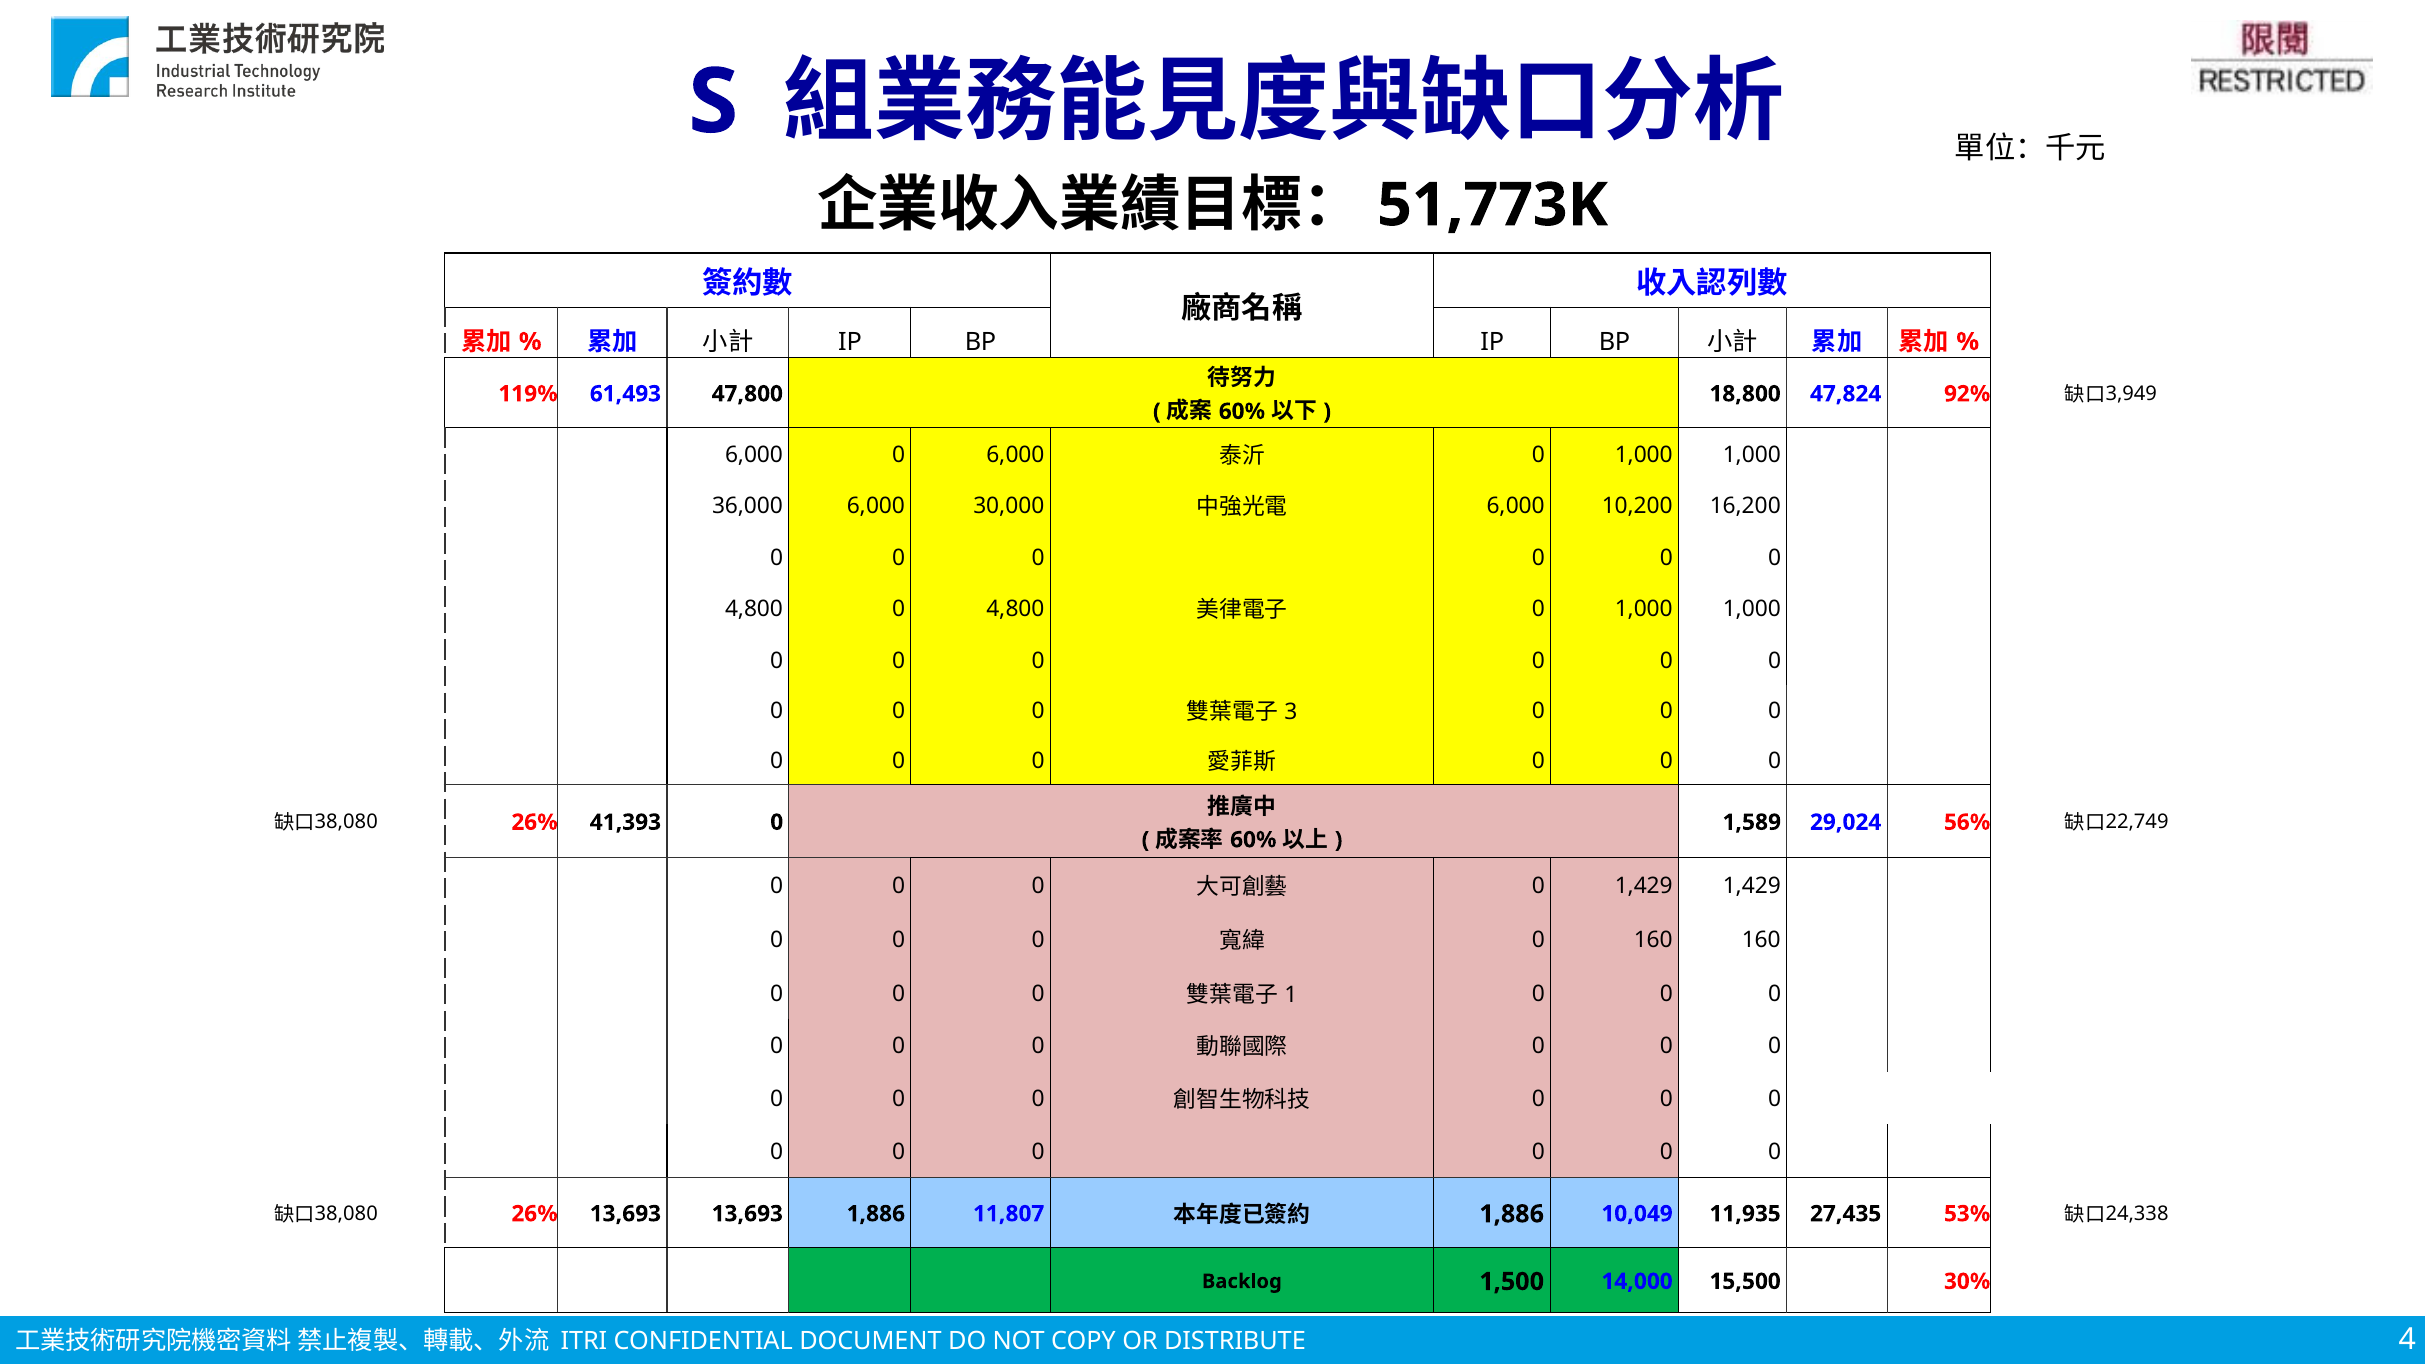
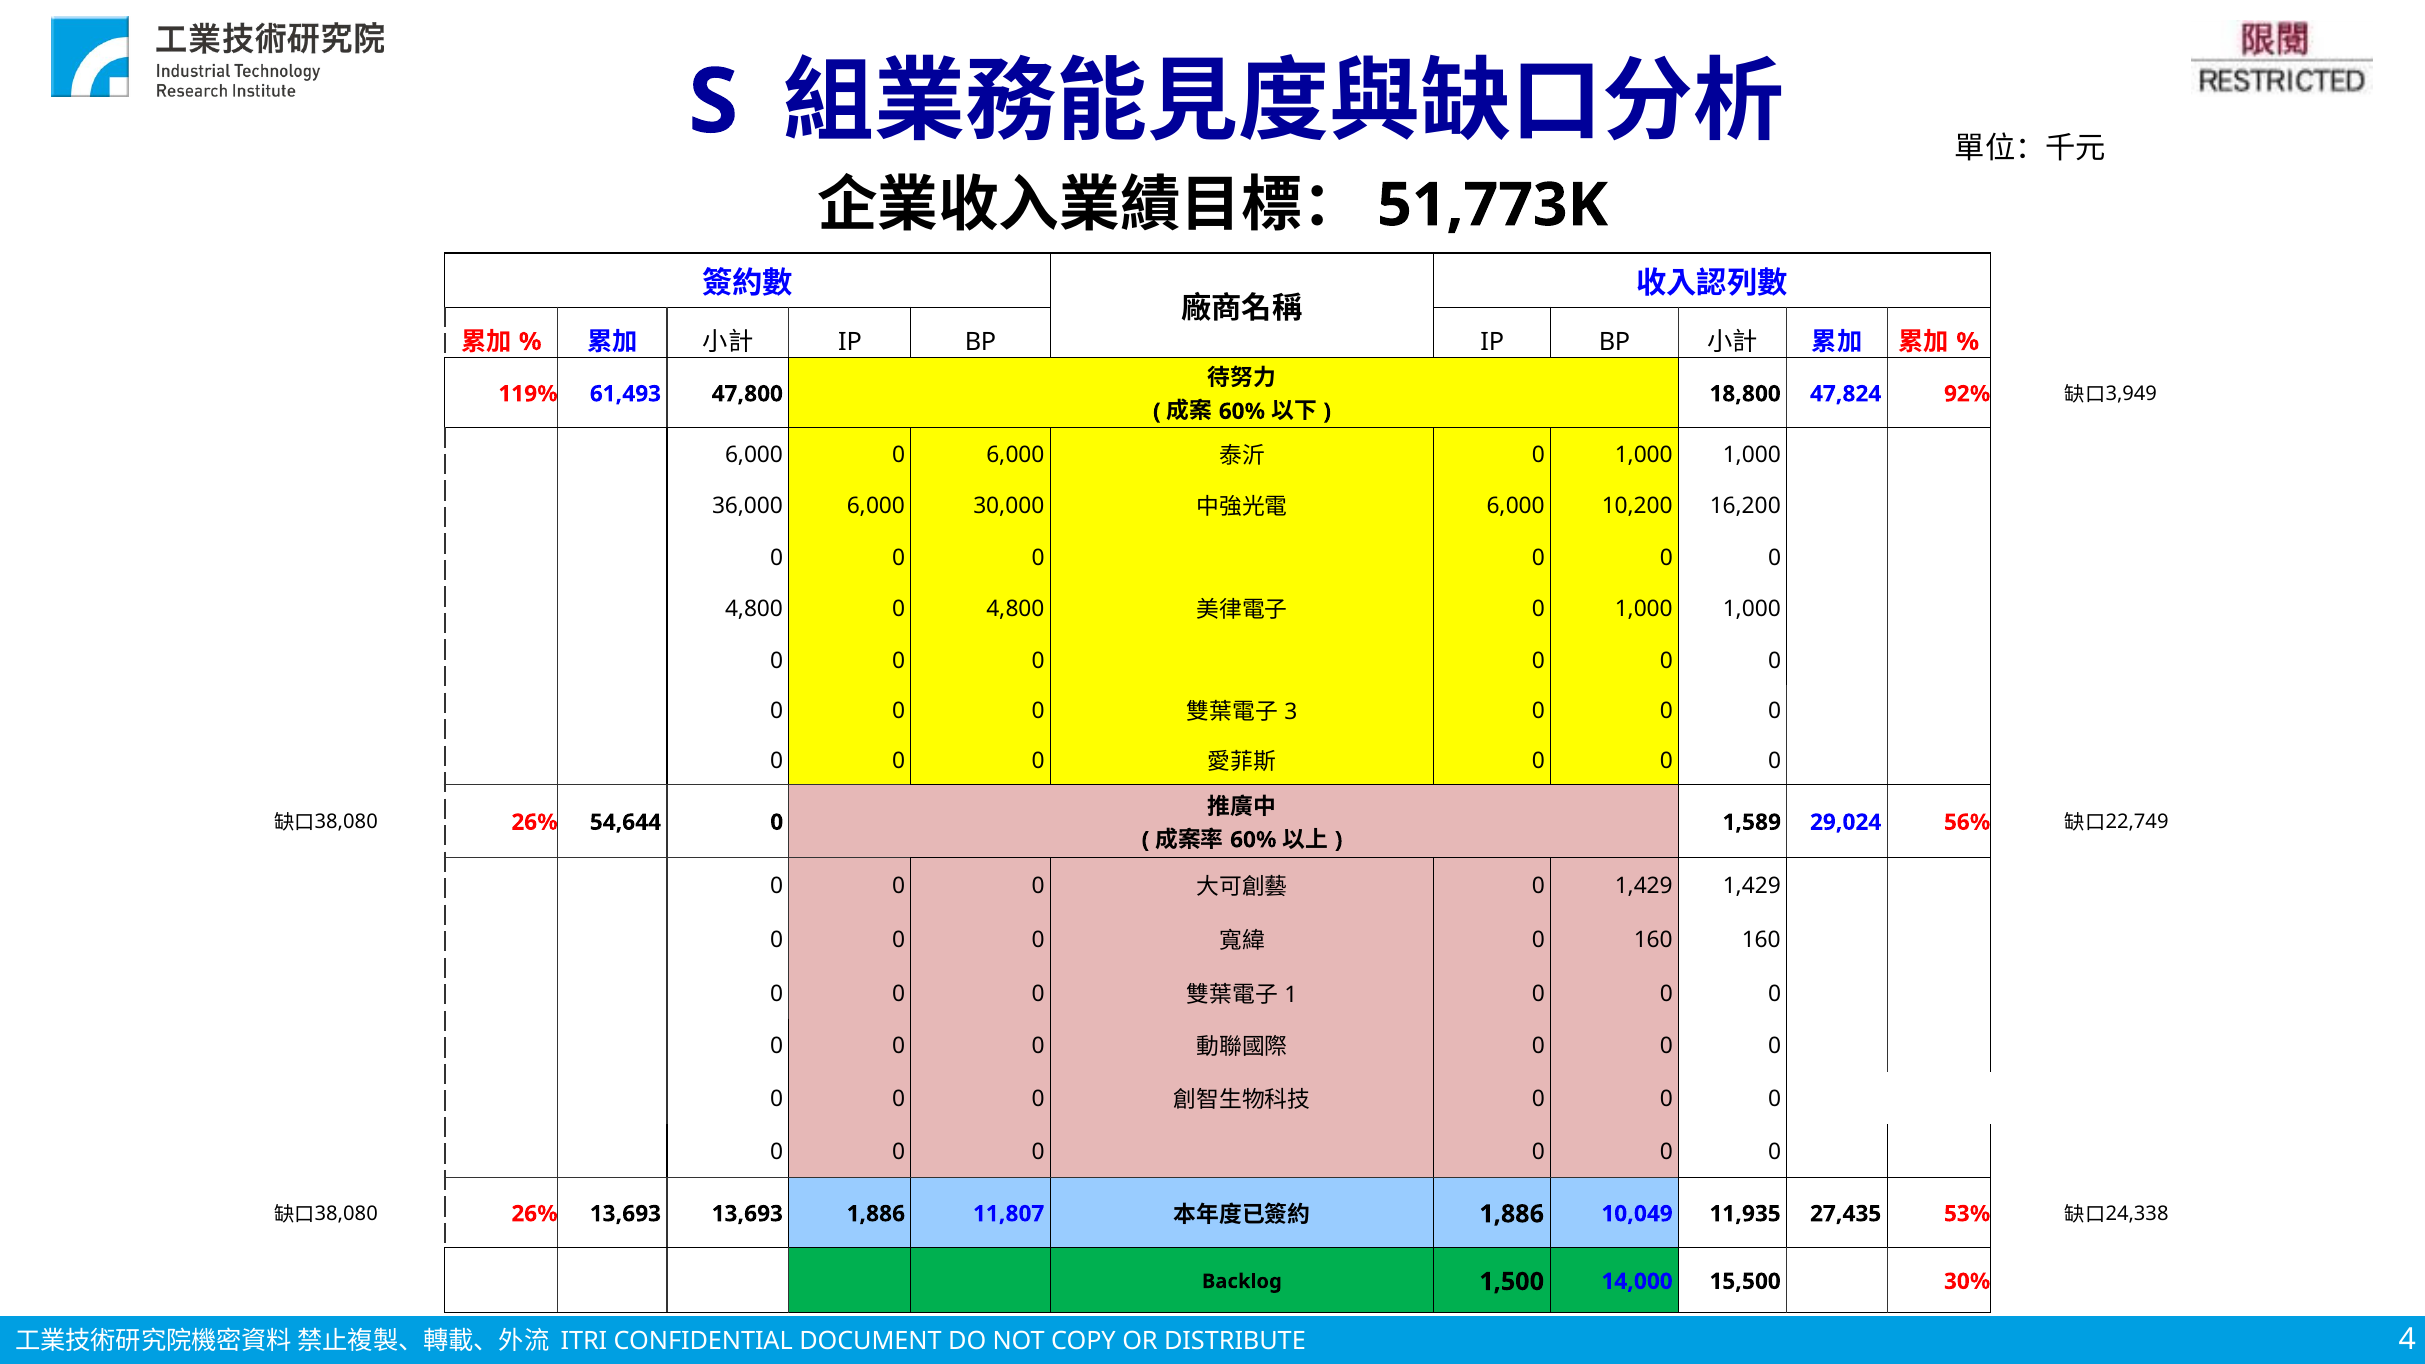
41,393: 41,393 -> 54,644 (625, 822)
